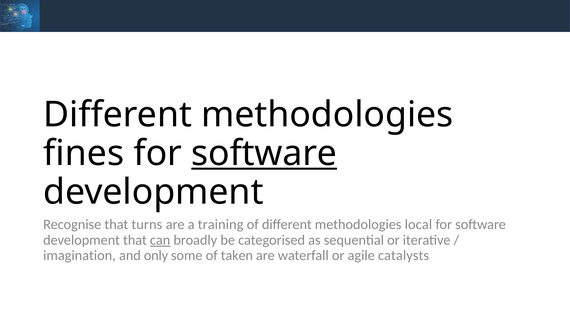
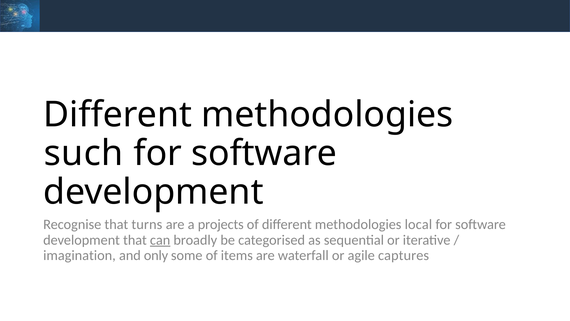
fines: fines -> such (84, 153)
software underline: present -> none (264, 153)
training: training -> projects (221, 224)
taken: taken -> items (237, 255)
catalysts: catalysts -> captures (404, 255)
